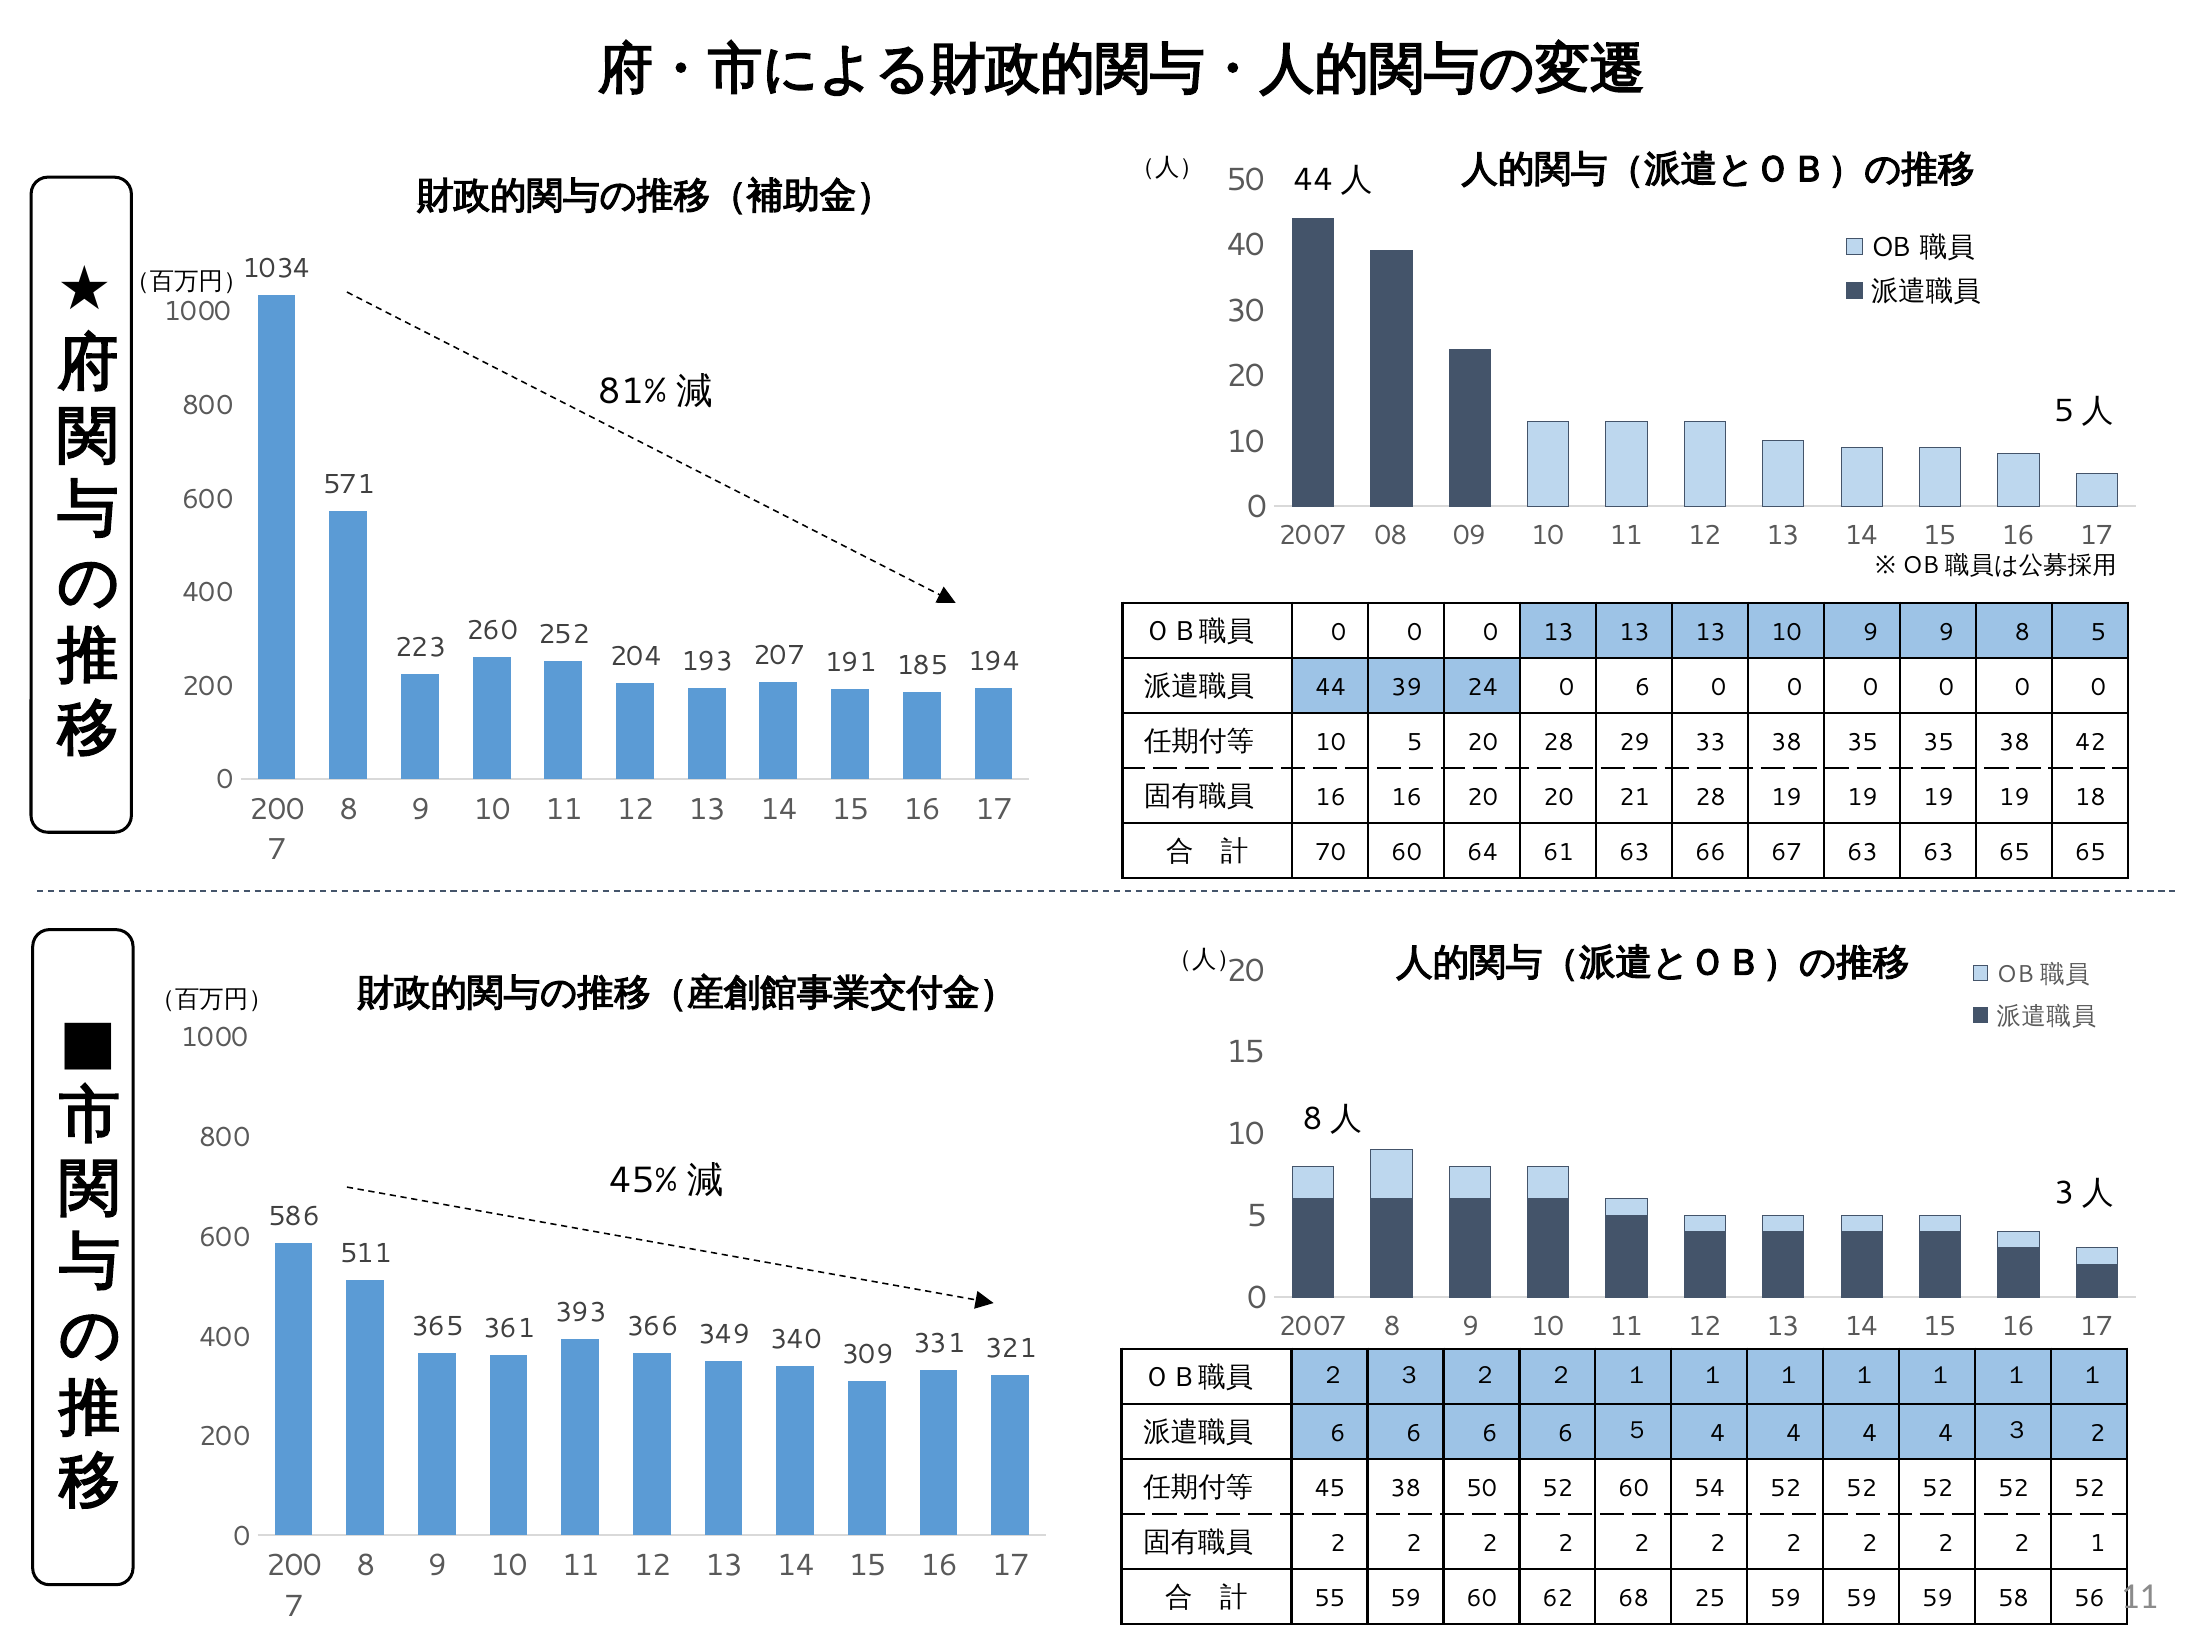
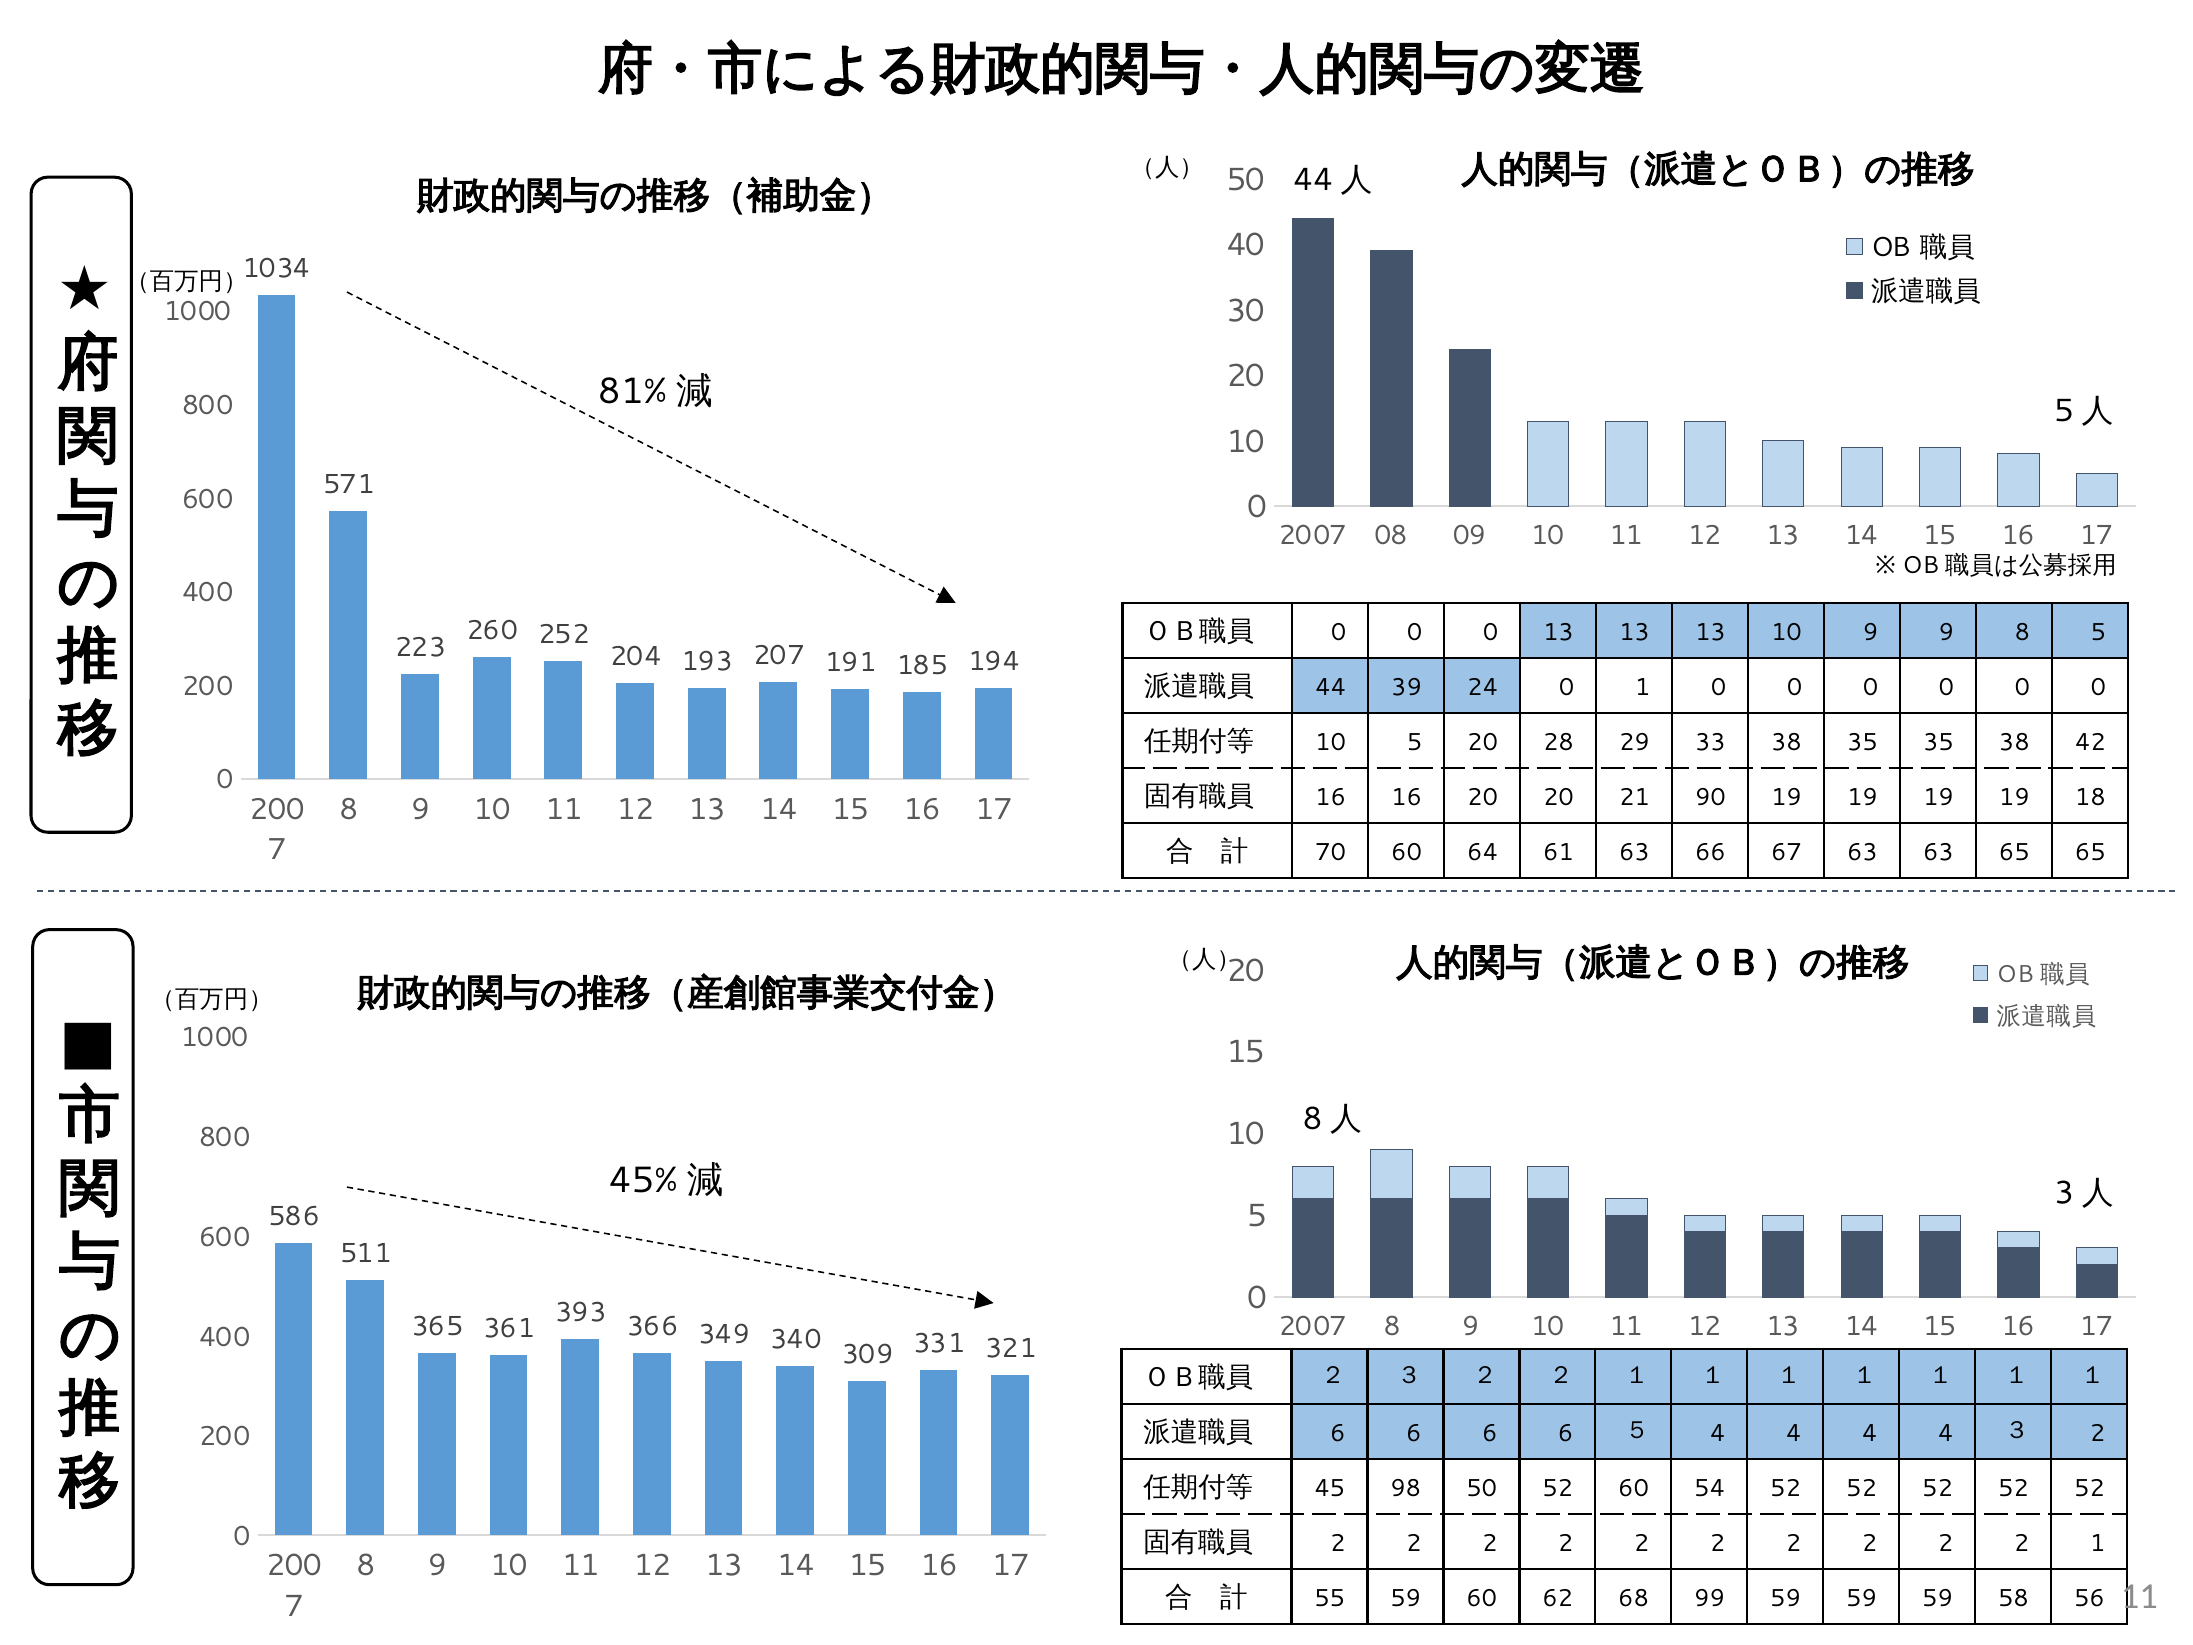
0 6: 6 -> 1 (1643, 688)
21 28: 28 -> 90 (1711, 798)
45 38: 38 -> 98 (1406, 1488)
25: 25 -> 99 (1710, 1598)
